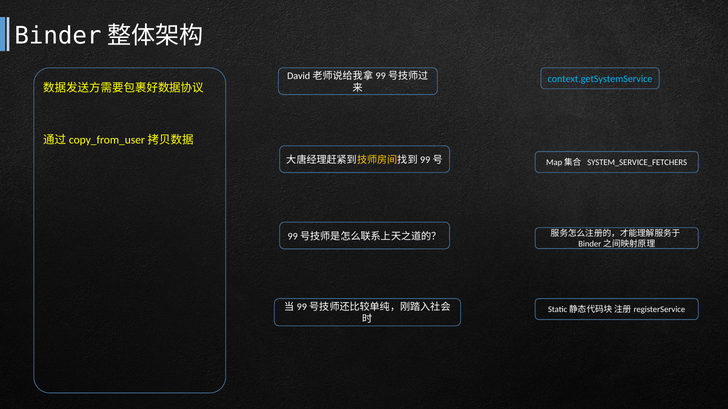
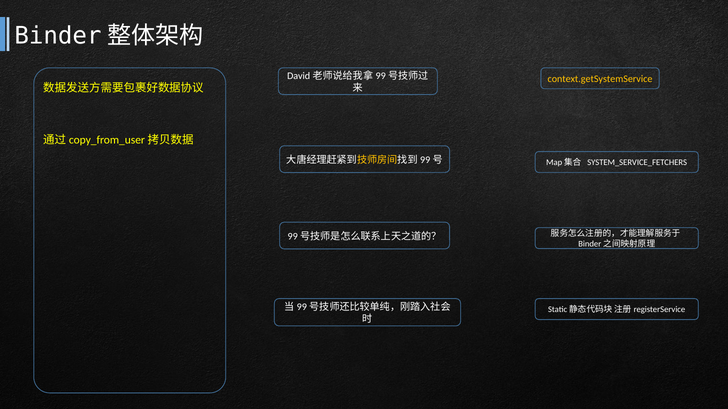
context.getSystemService colour: light blue -> yellow (600, 79)
